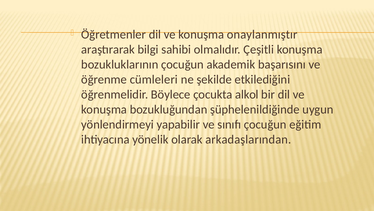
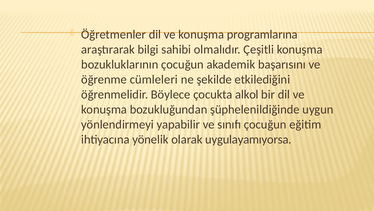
onaylanmıştır: onaylanmıştır -> programlarına (262, 34)
arkadaşlarından: arkadaşlarından -> uygulayamıyorsa (248, 139)
